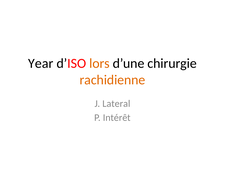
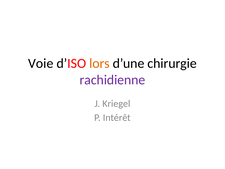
Year: Year -> Voie (41, 63)
rachidienne colour: orange -> purple (112, 80)
Lateral: Lateral -> Kriegel (116, 103)
